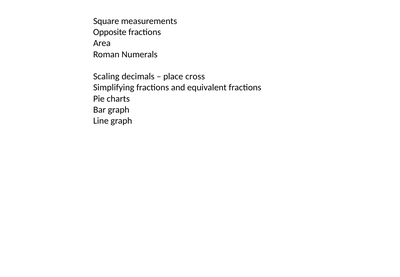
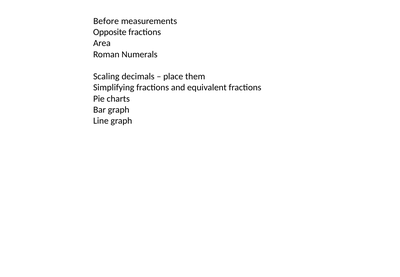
Square: Square -> Before (106, 21)
cross: cross -> them (195, 76)
